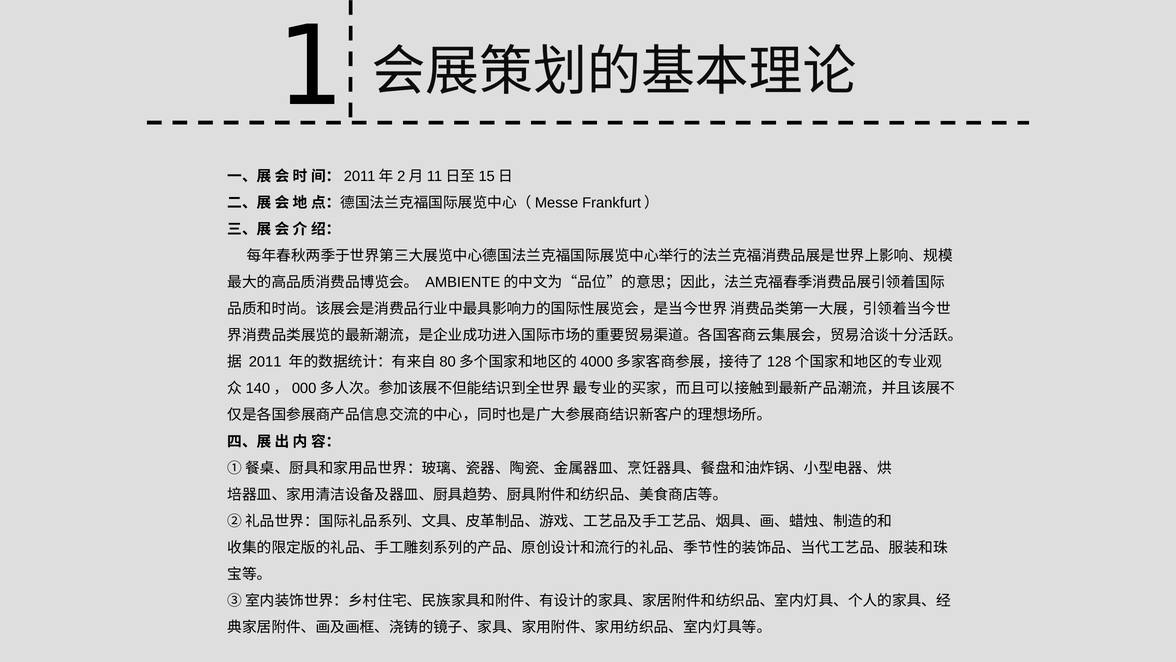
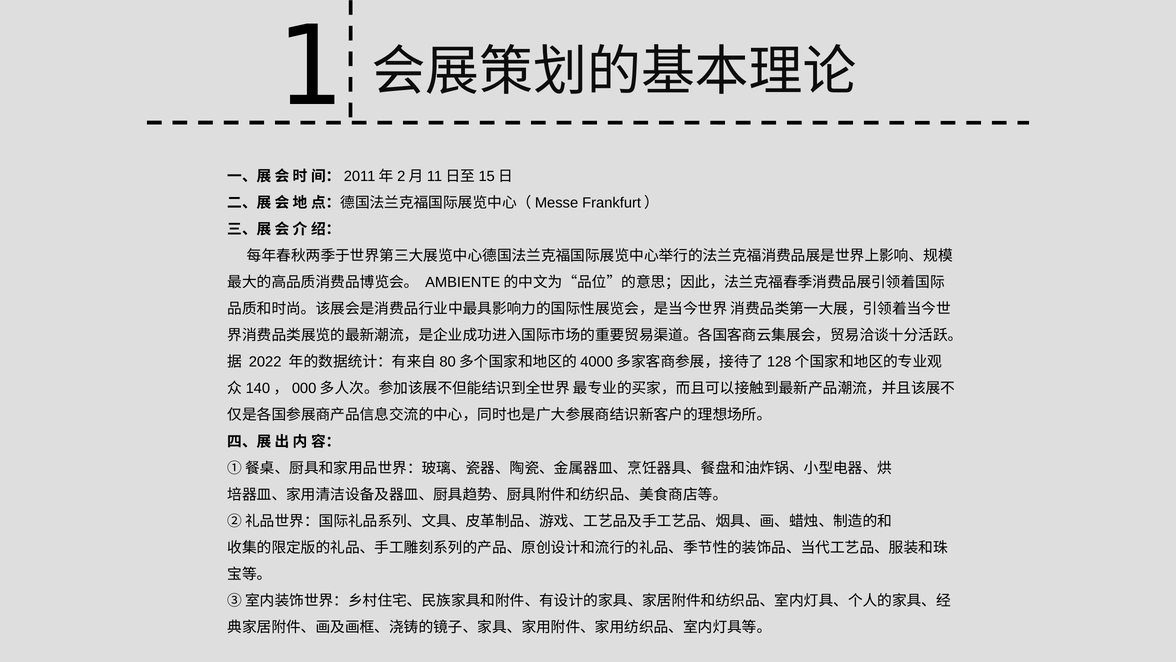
2011: 2011 -> 2022 (265, 362)
